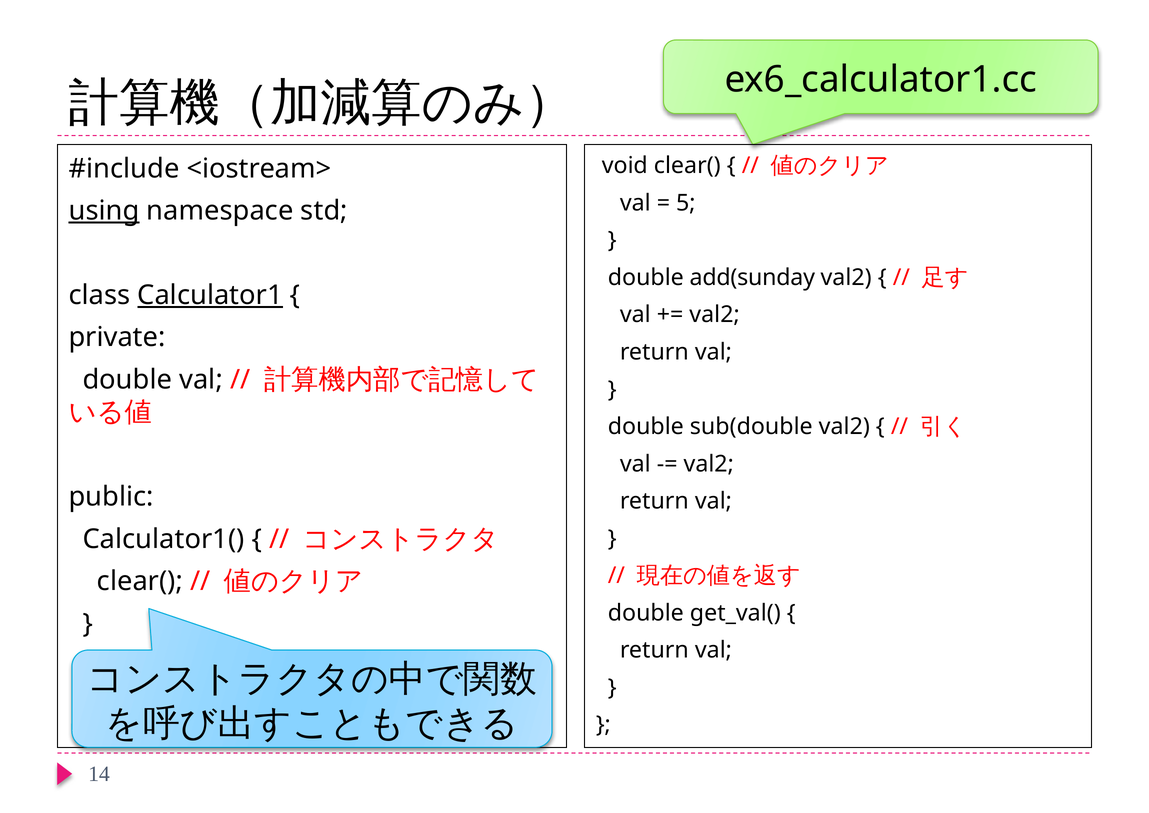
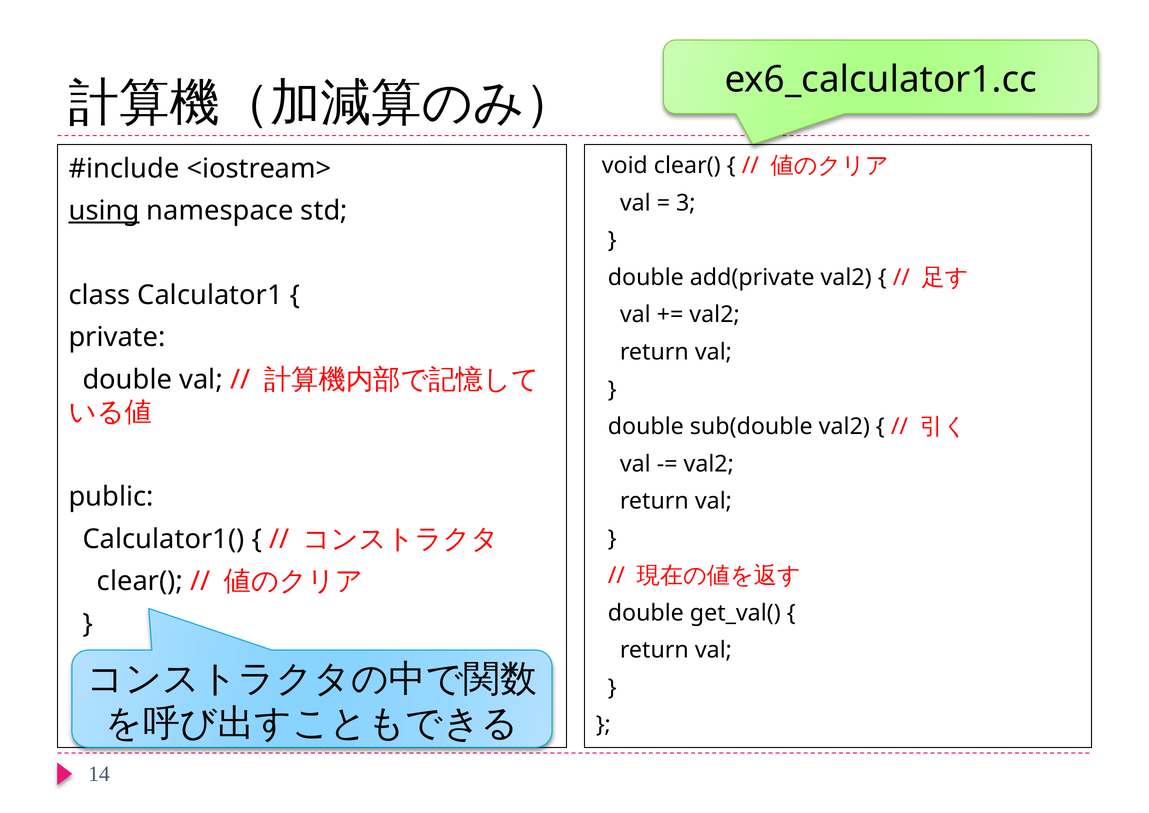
5: 5 -> 3 (686, 203)
add(sunday: add(sunday -> add(private (752, 277)
Calculator1 underline: present -> none (210, 295)
